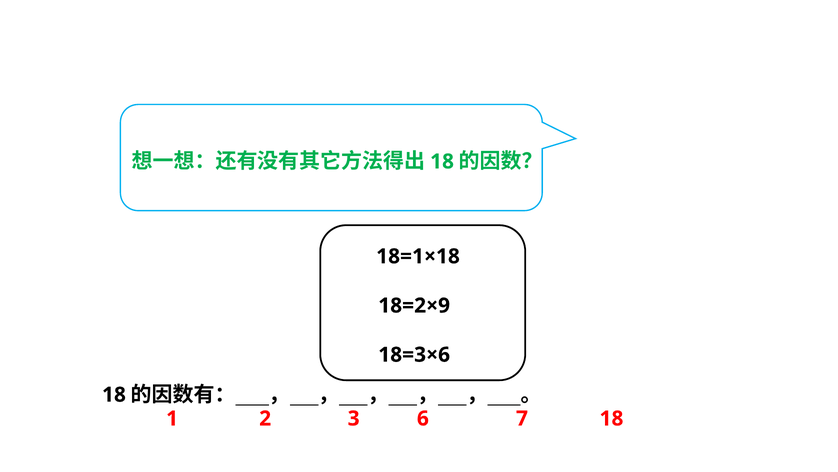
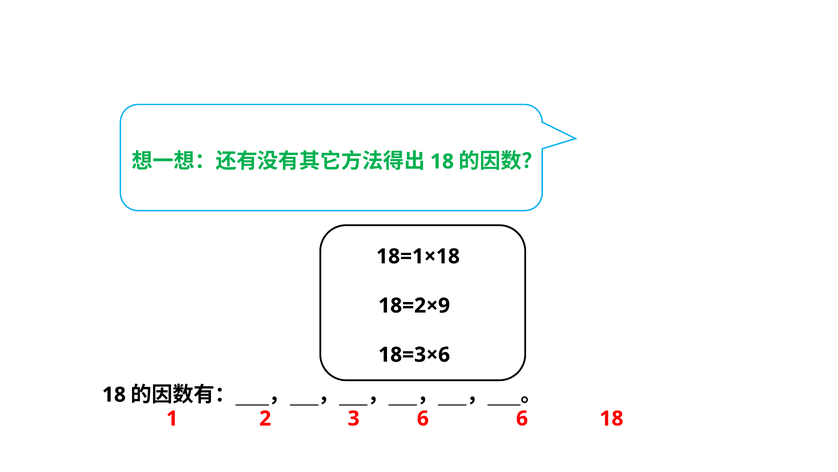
6 7: 7 -> 6 (522, 418)
